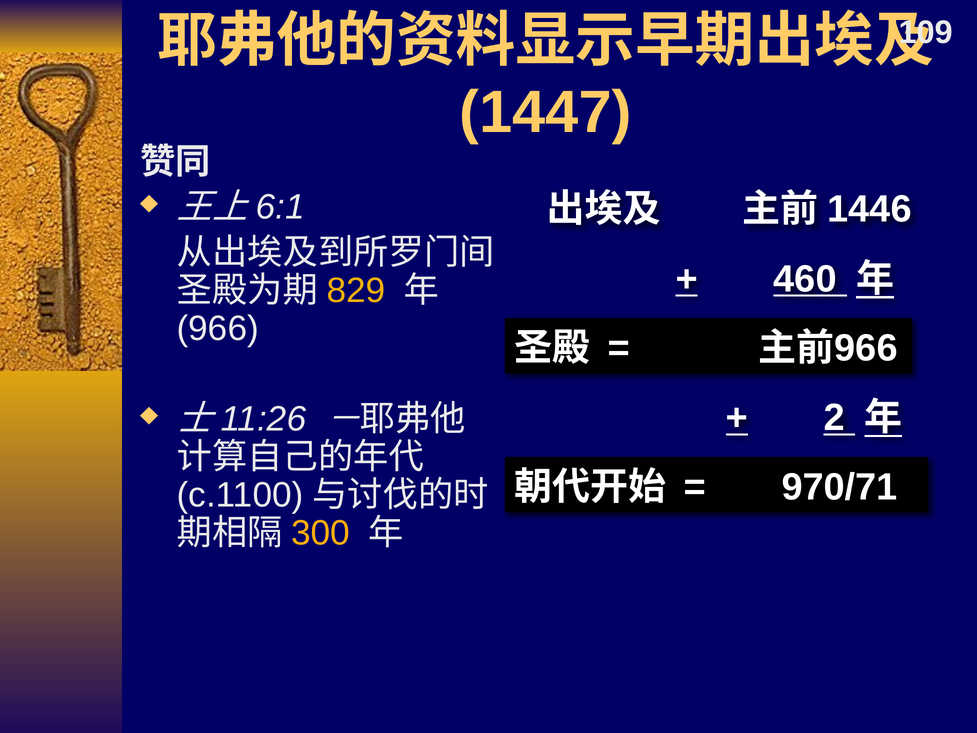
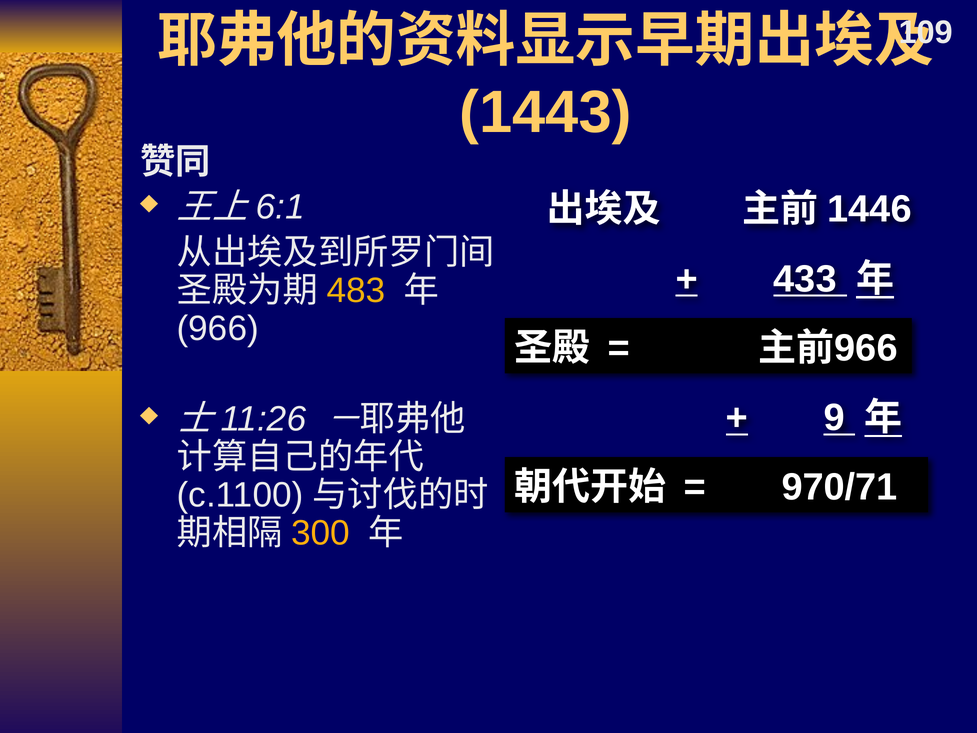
1447: 1447 -> 1443 (545, 113)
460: 460 -> 433 (805, 279)
829: 829 -> 483 (356, 290)
2: 2 -> 9 (834, 418)
